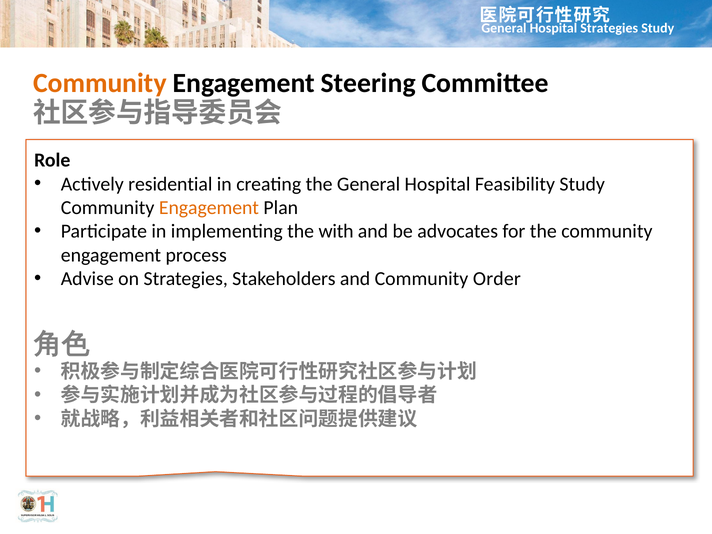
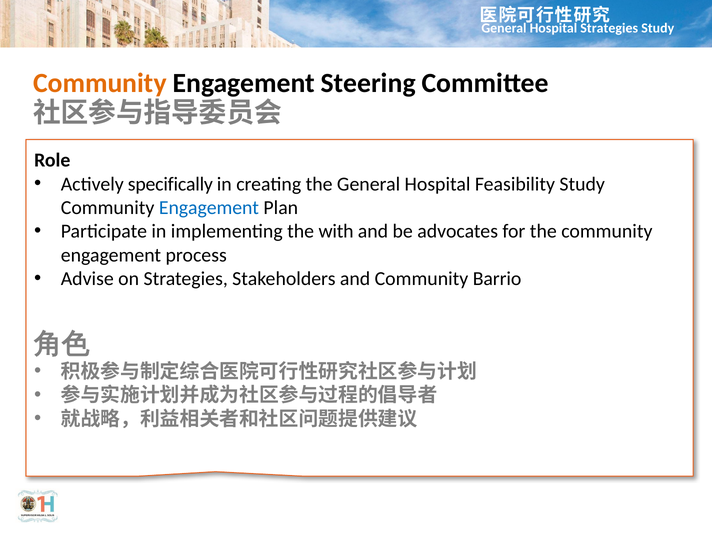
residential: residential -> specifically (170, 184)
Engagement colour: orange -> blue (209, 208)
Order: Order -> Barrio (497, 279)
